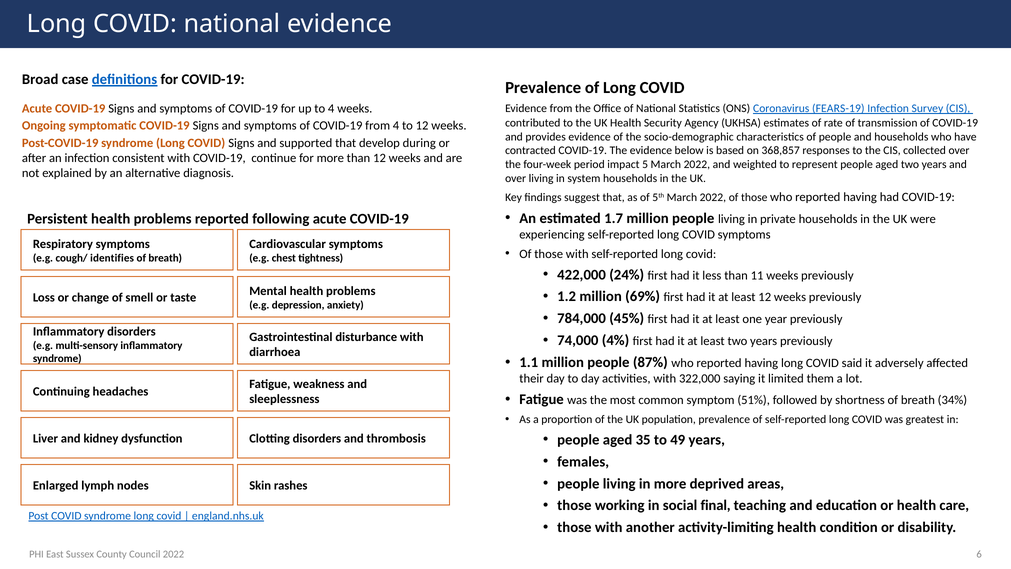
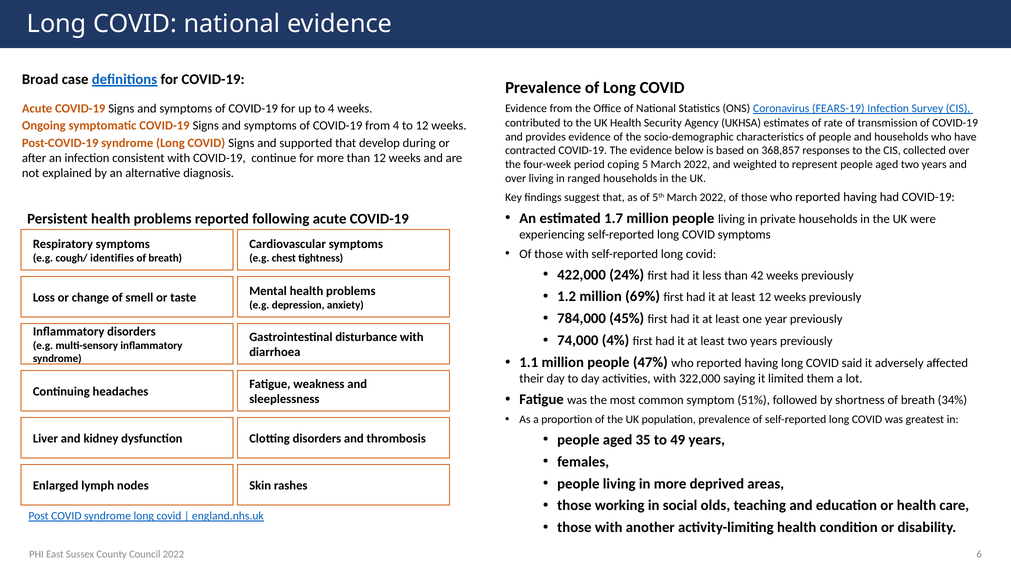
impact: impact -> coping (623, 164)
system: system -> ranged (584, 178)
11: 11 -> 42 (757, 275)
87%: 87% -> 47% (650, 362)
final: final -> olds (715, 505)
